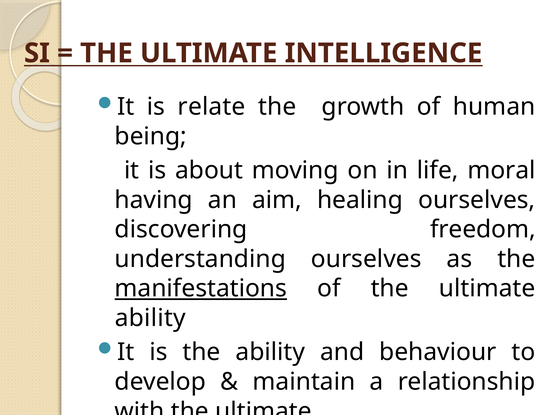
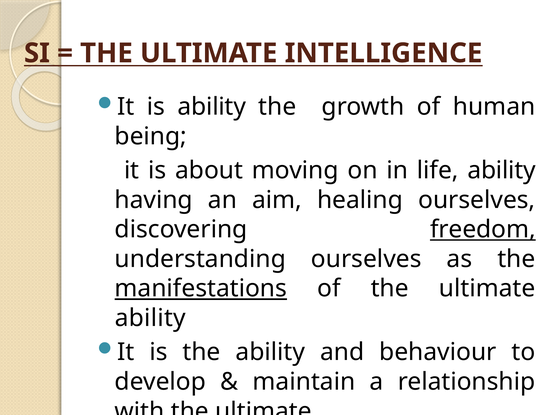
is relate: relate -> ability (212, 107)
life moral: moral -> ability (502, 171)
freedom underline: none -> present (483, 230)
